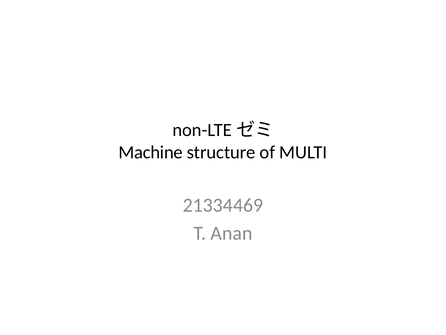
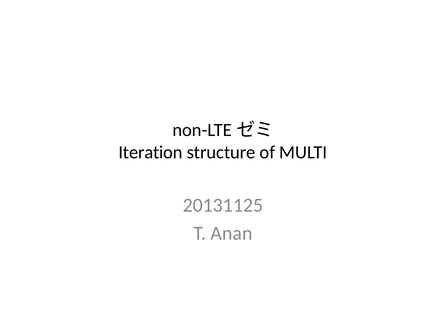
Machine: Machine -> Iteration (151, 152)
21334469: 21334469 -> 20131125 (223, 205)
